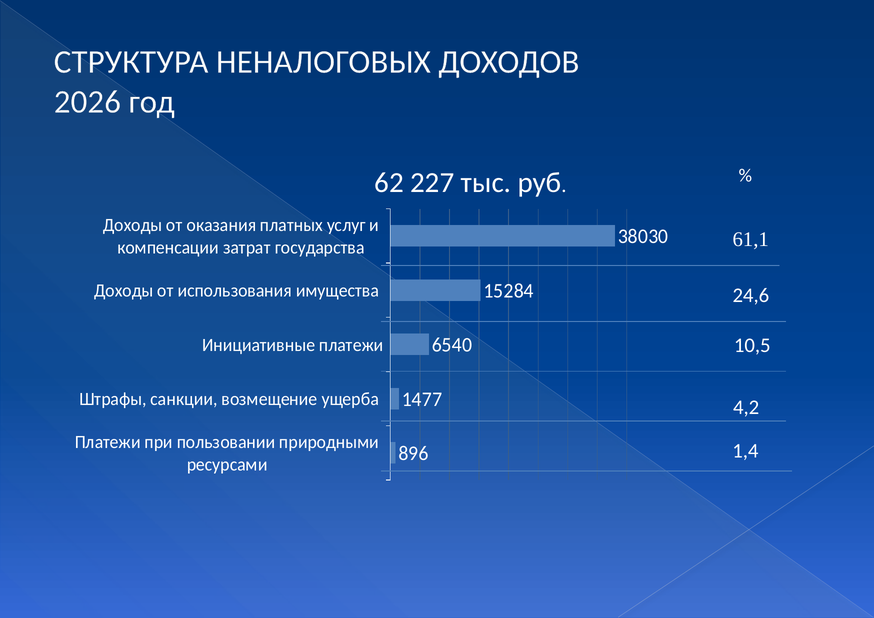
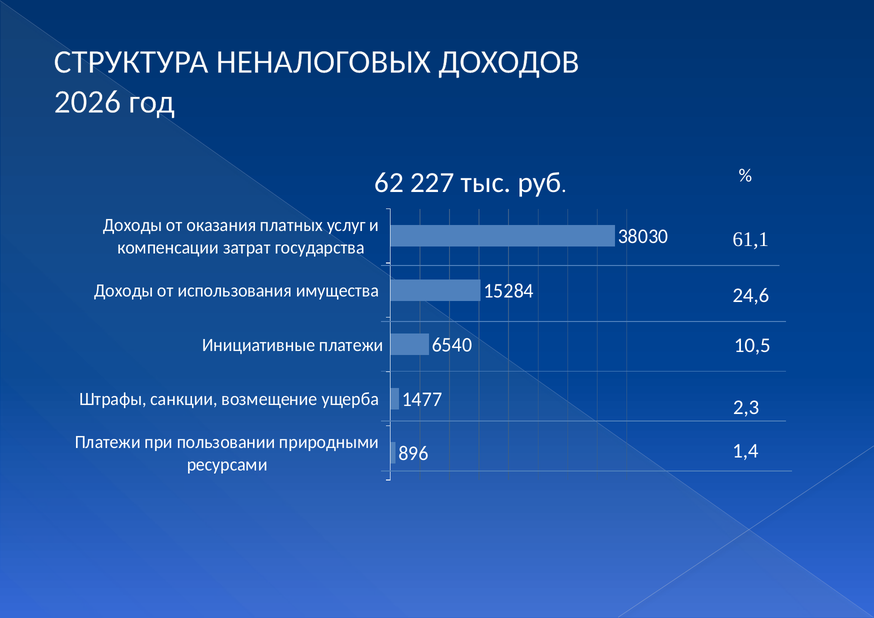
4,2: 4,2 -> 2,3 (746, 408)
